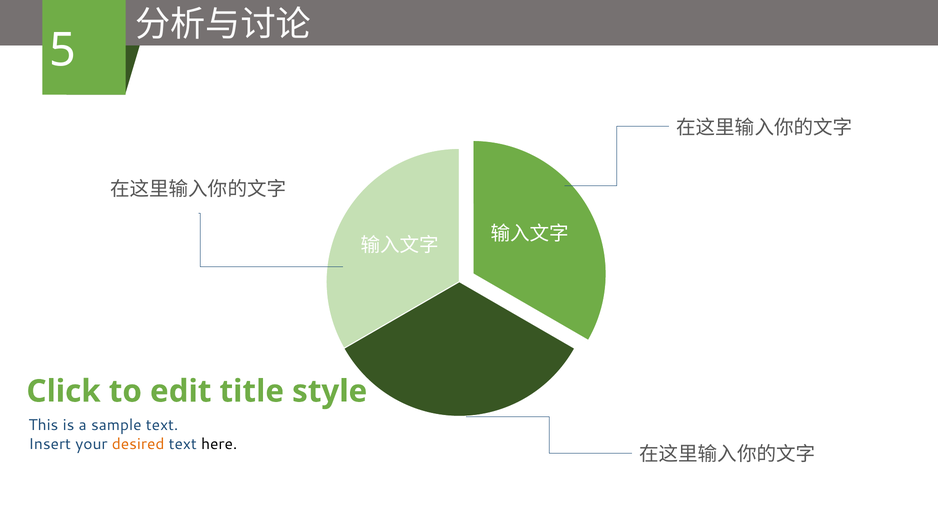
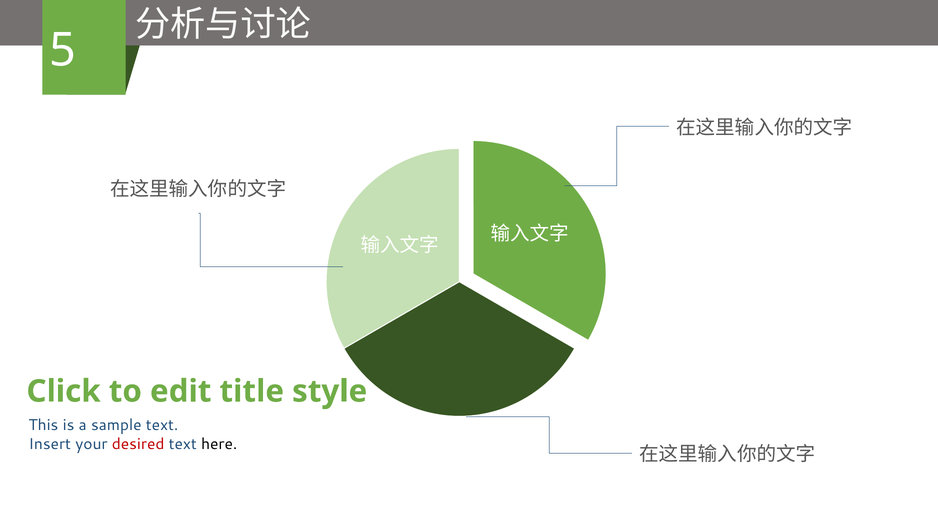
desired colour: orange -> red (138, 444)
